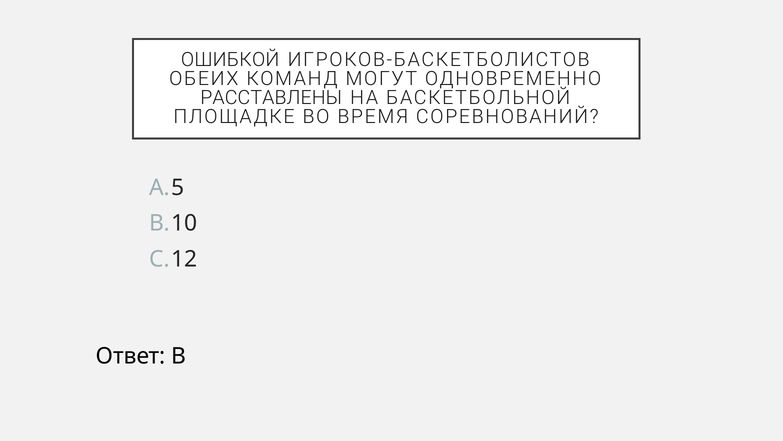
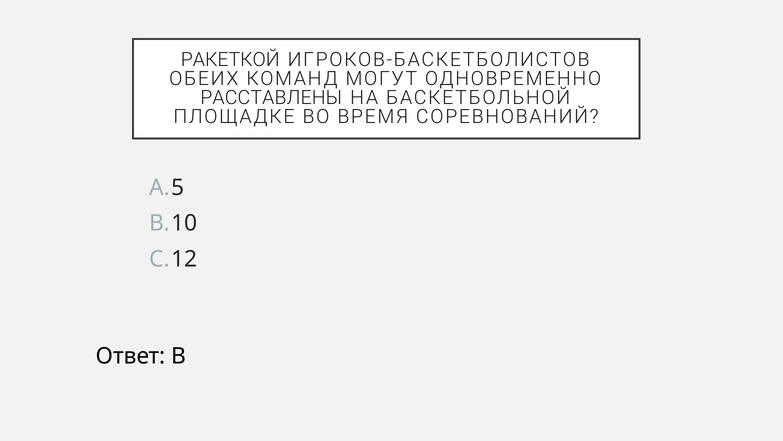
ОШИБКОЙ: ОШИБКОЙ -> РАКЕТКОЙ (230, 60)
